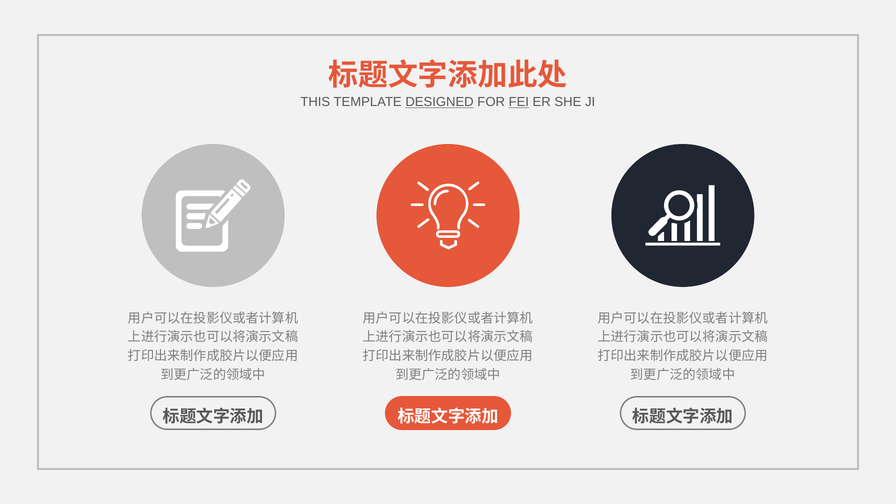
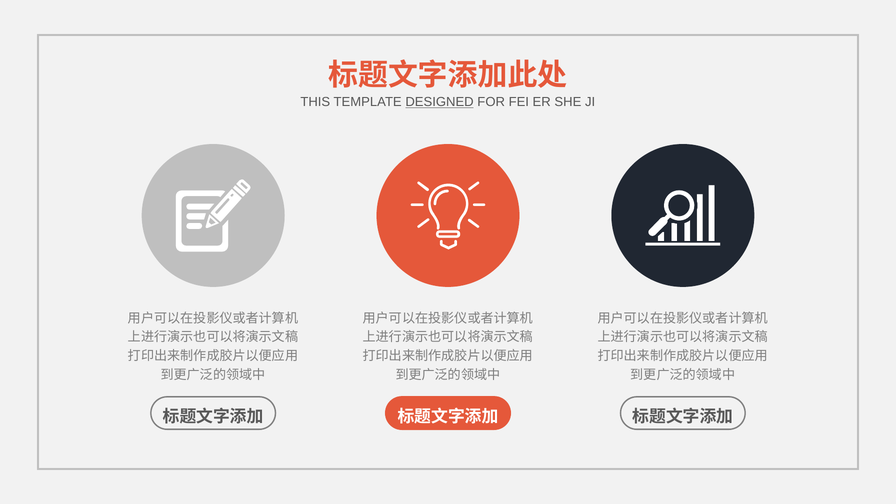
FEI underline: present -> none (519, 102)
